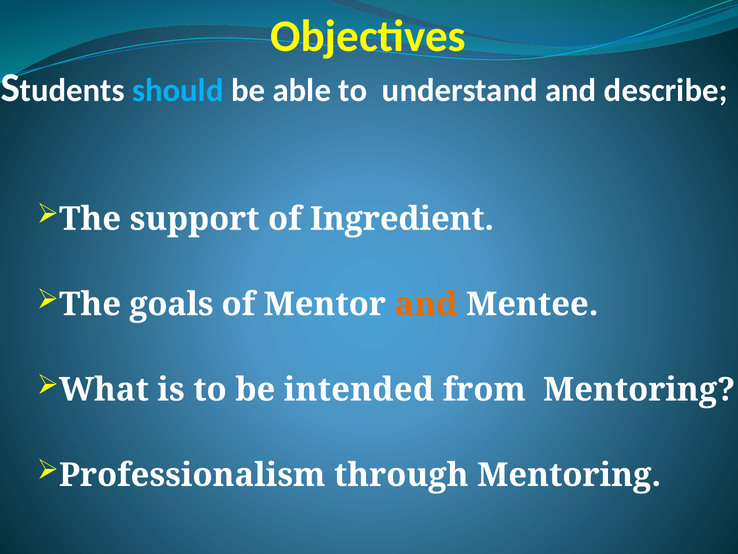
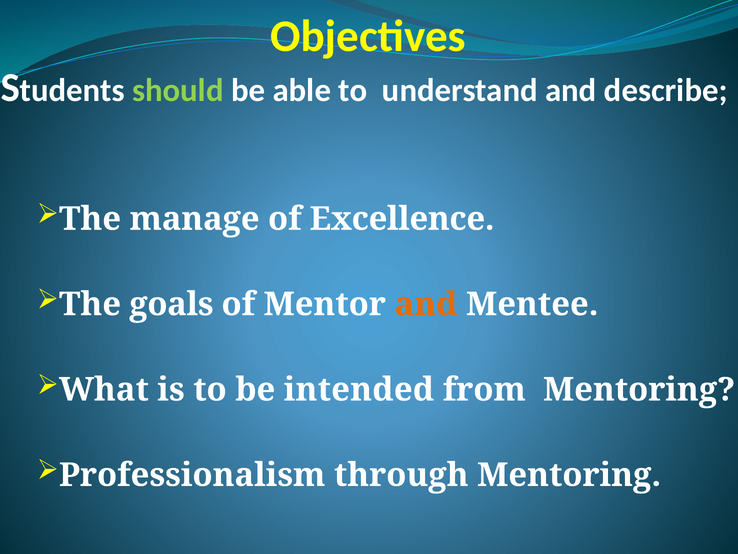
should colour: light blue -> light green (178, 90)
support: support -> manage (195, 219)
Ingredient: Ingredient -> Excellence (402, 219)
